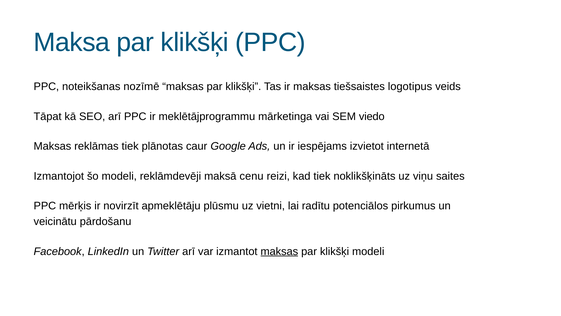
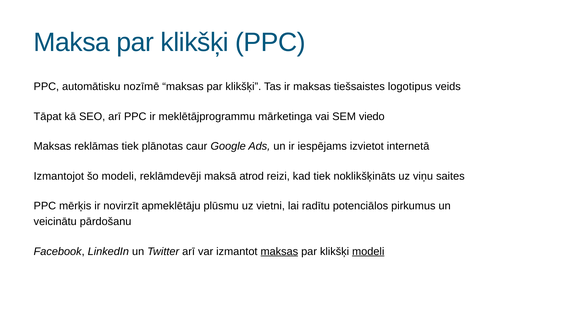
noteikšanas: noteikšanas -> automātisku (91, 87)
cenu: cenu -> atrod (252, 176)
modeli underline: none -> present (368, 251)
